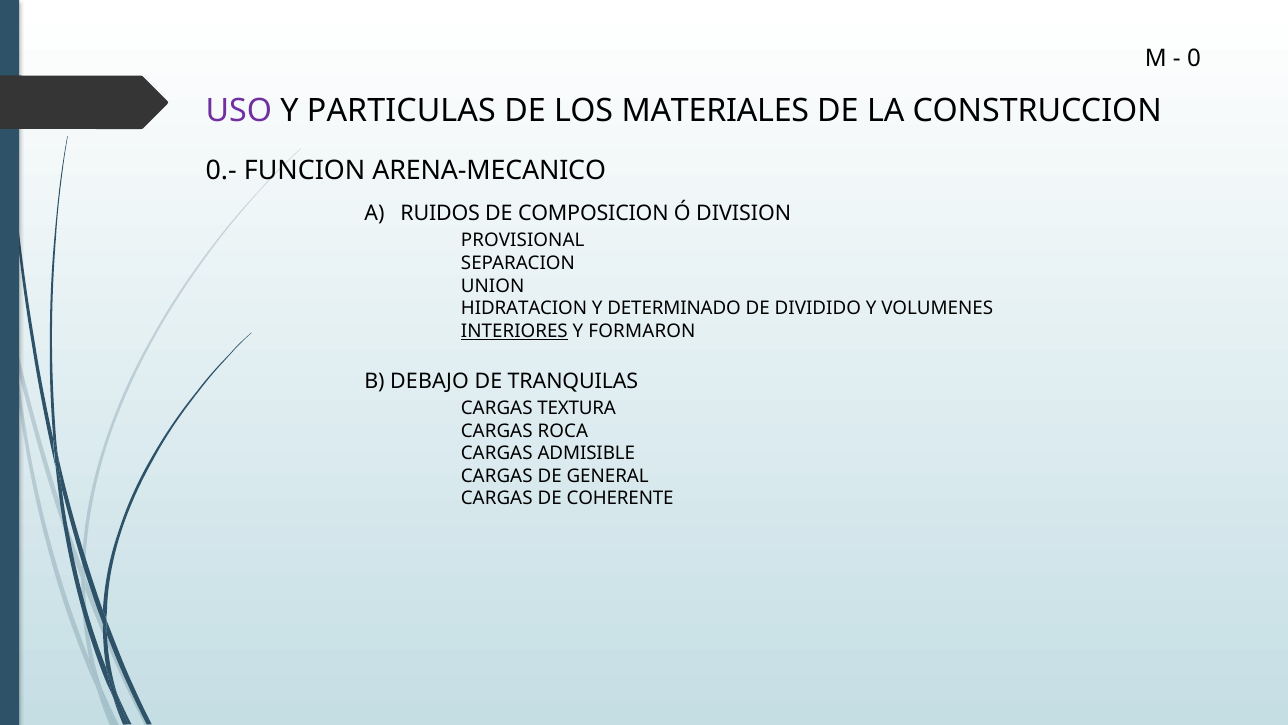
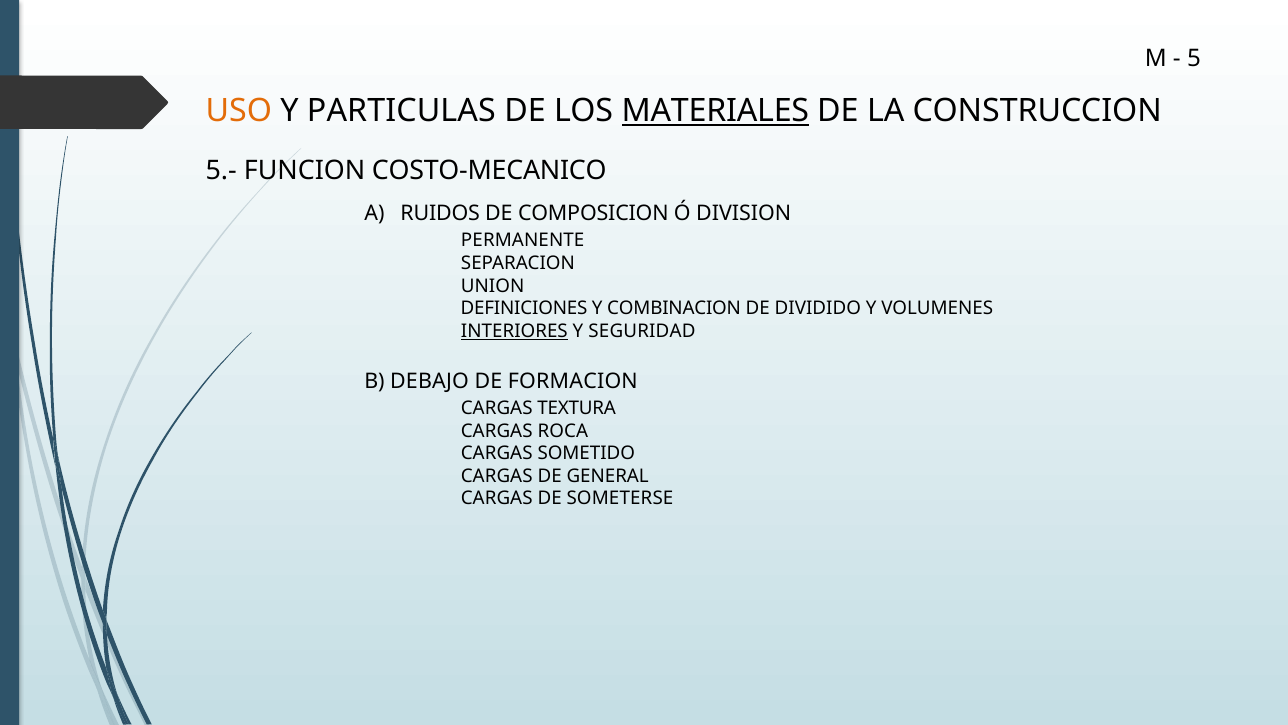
0: 0 -> 5 (1194, 58)
USO colour: purple -> orange (239, 111)
MATERIALES underline: none -> present (715, 111)
0.-: 0.- -> 5.- (221, 170)
ARENA-MECANICO: ARENA-MECANICO -> COSTO-MECANICO (489, 170)
PROVISIONAL: PROVISIONAL -> PERMANENTE (523, 240)
HIDRATACION: HIDRATACION -> DEFINICIONES (524, 308)
DETERMINADO: DETERMINADO -> COMBINACION (674, 308)
FORMARON: FORMARON -> SEGURIDAD (642, 331)
TRANQUILAS: TRANQUILAS -> FORMACION (573, 381)
ADMISIBLE: ADMISIBLE -> SOMETIDO (586, 453)
COHERENTE: COHERENTE -> SOMETERSE (620, 498)
